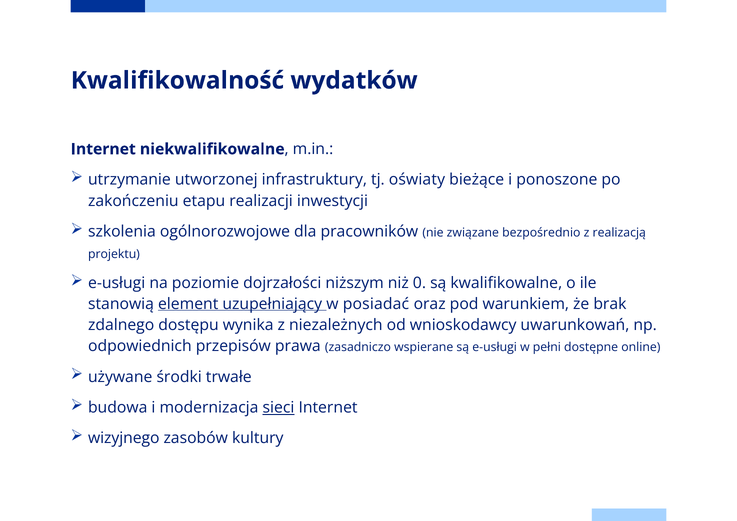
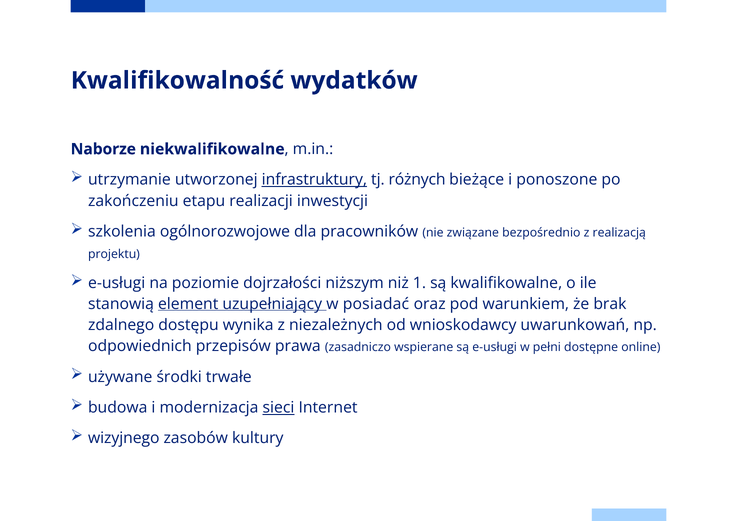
Internet: Internet -> Naborze (103, 149)
infrastruktury underline: none -> present (314, 180)
oświaty: oświaty -> różnych (417, 180)
0: 0 -> 1 (419, 283)
